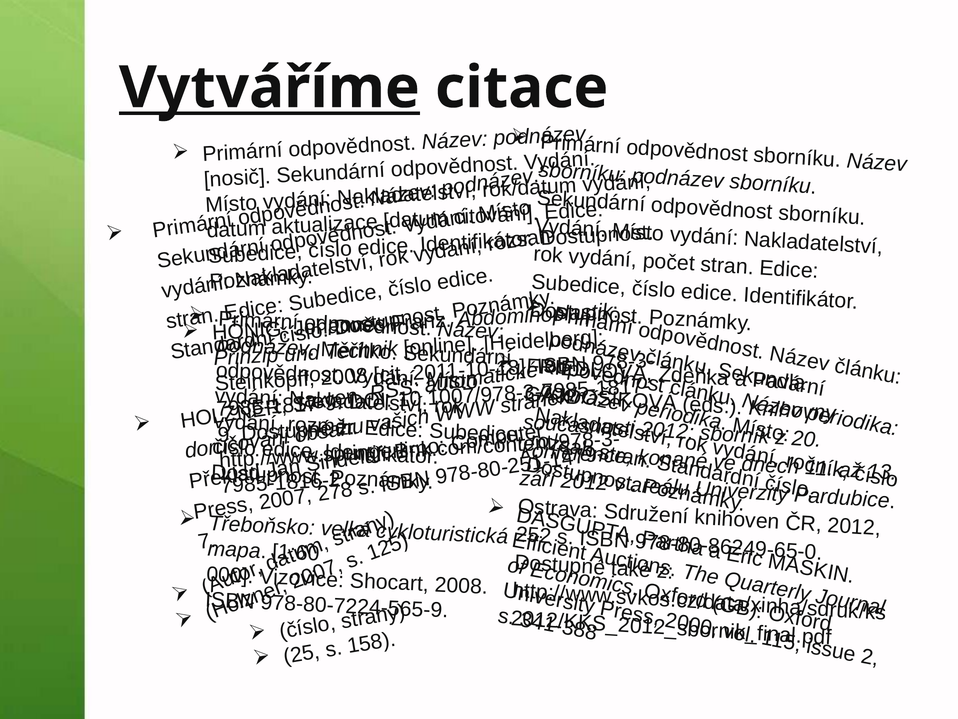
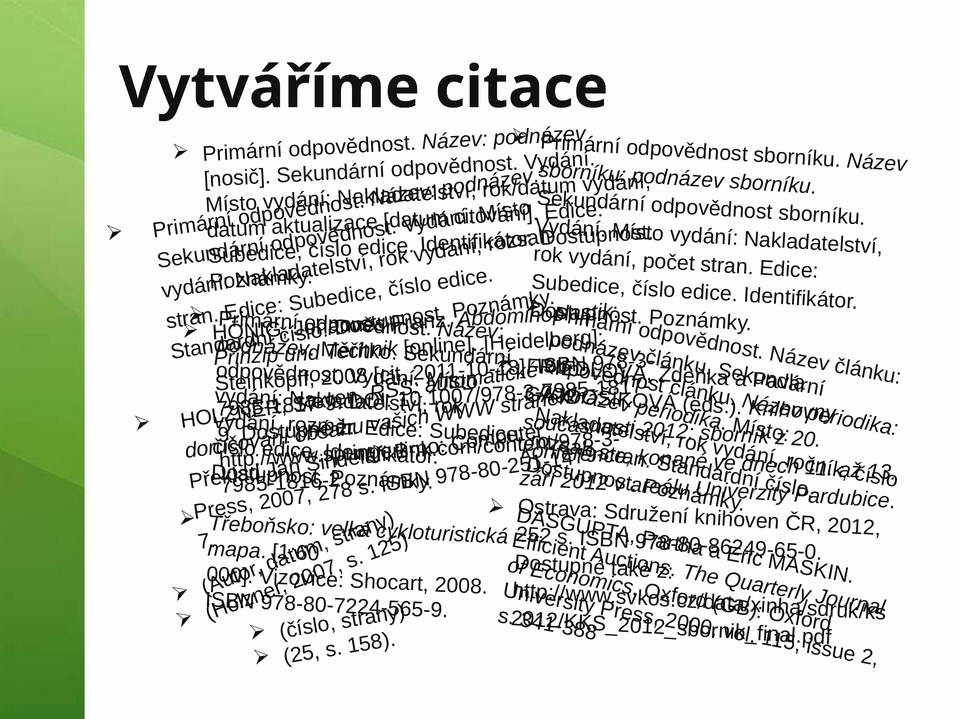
Vytváříme underline: present -> none (269, 88)
